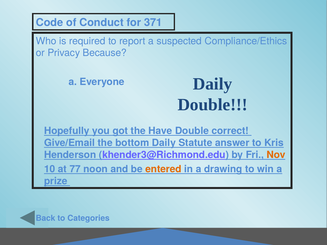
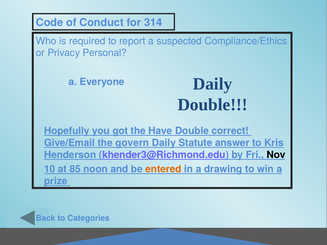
371: 371 -> 314 (153, 23)
Because: Because -> Personal (105, 53)
bottom: bottom -> govern (132, 143)
Nov colour: orange -> black (276, 155)
77: 77 -> 85 (75, 169)
